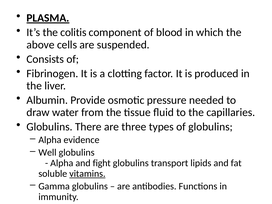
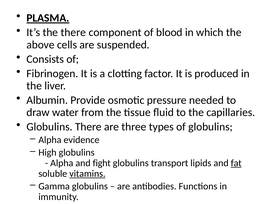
the colitis: colitis -> there (73, 32)
Well: Well -> High (47, 152)
fat underline: none -> present (236, 163)
